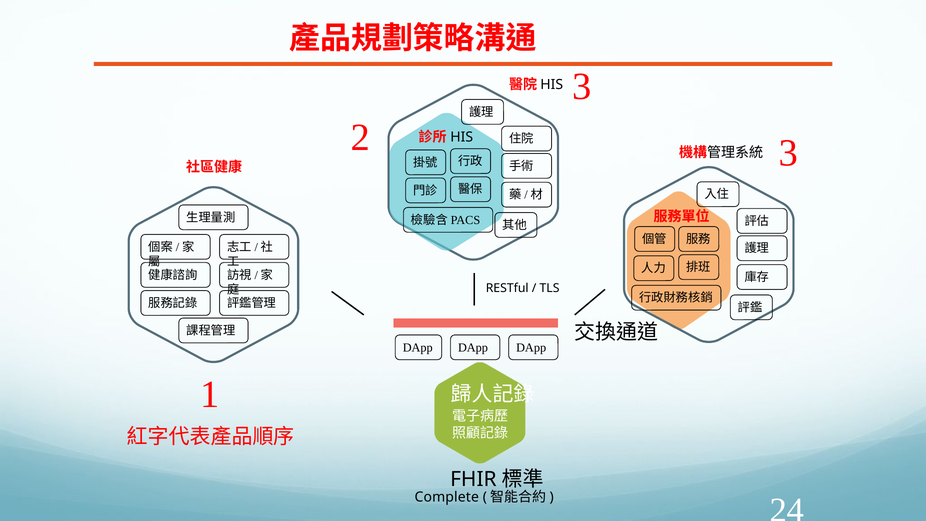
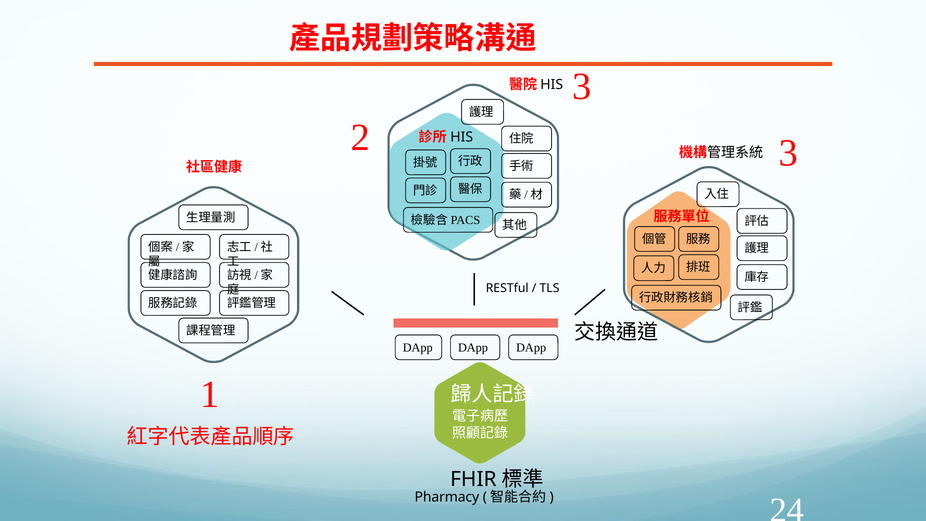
Complete: Complete -> Pharmacy (447, 497)
